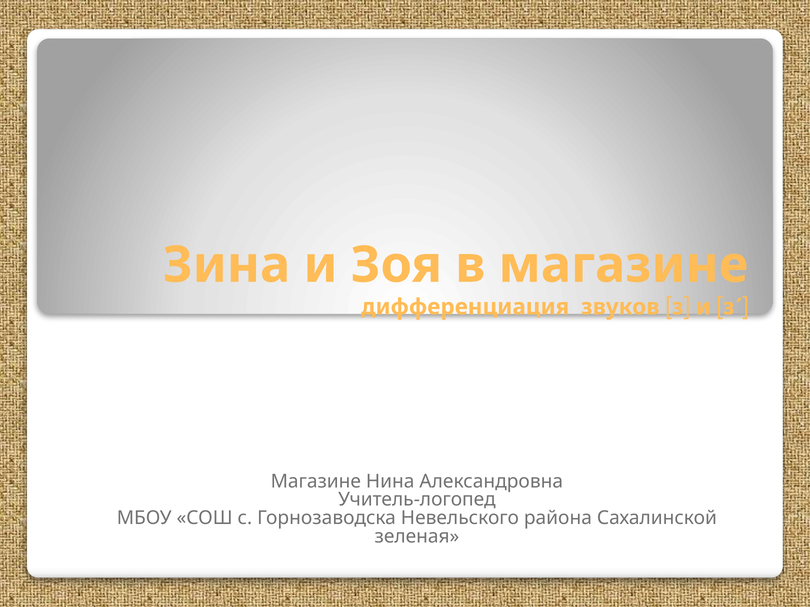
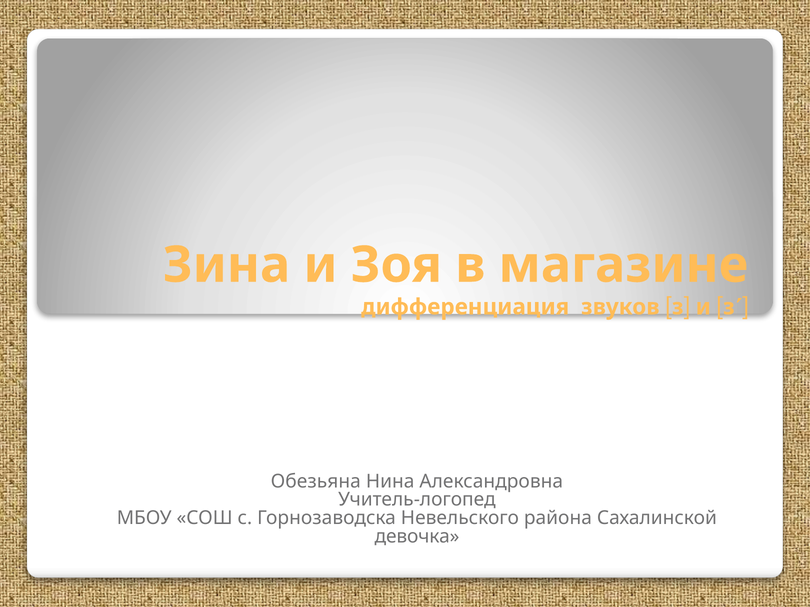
Магазине: Магазине -> Обезьяна (316, 482)
зеленая: зеленая -> девочка (417, 537)
